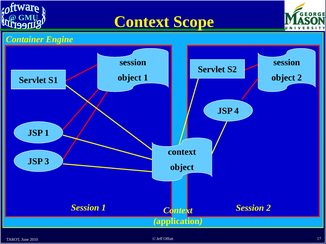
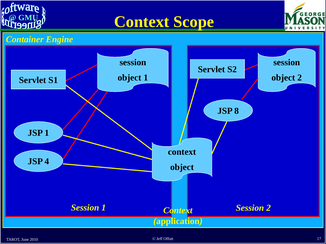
4: 4 -> 8 (237, 111)
3: 3 -> 4 (47, 162)
